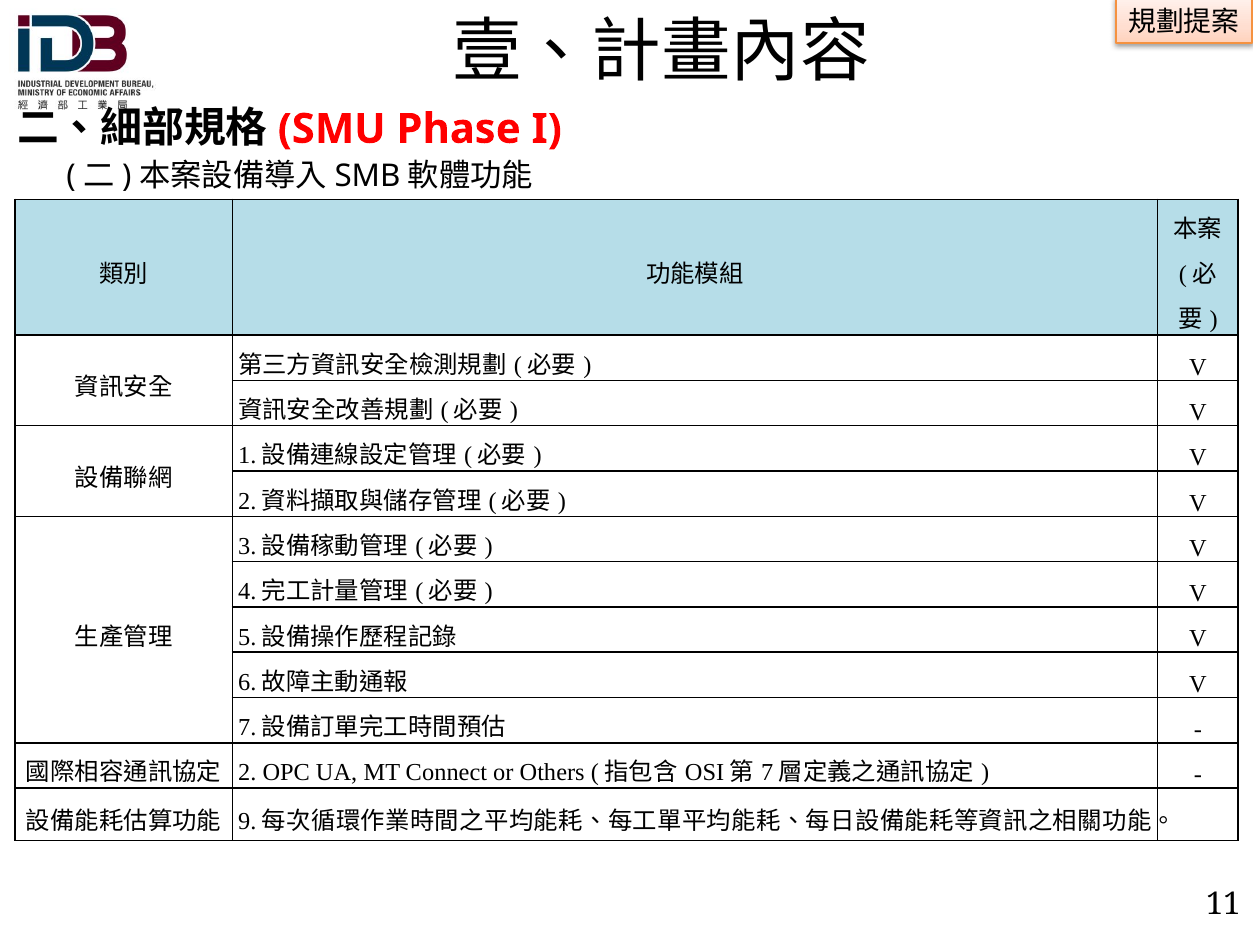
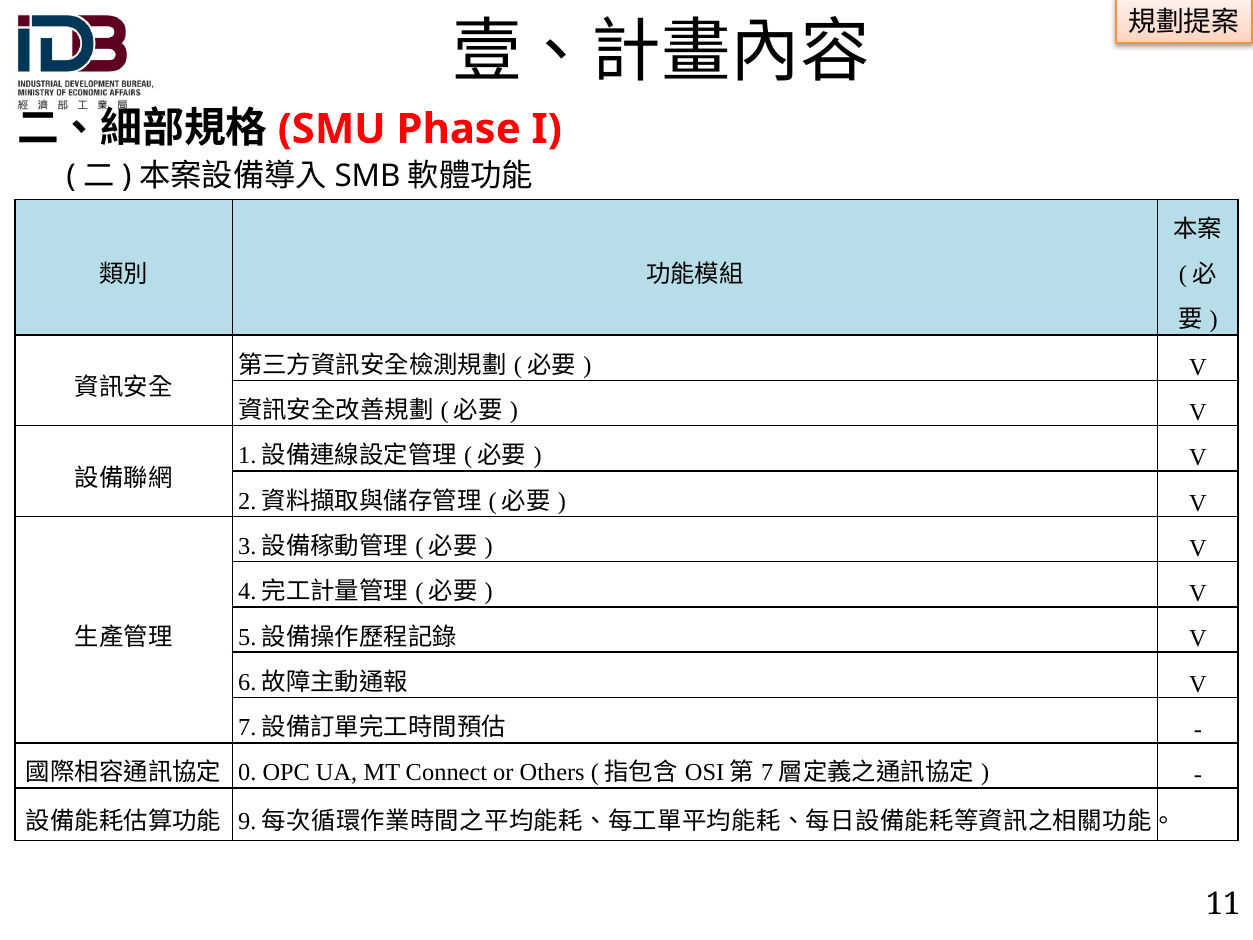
2: 2 -> 0 (247, 773)
